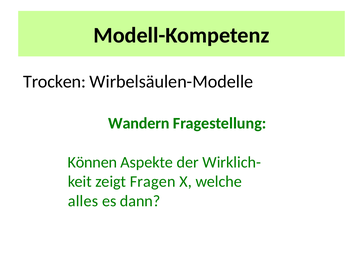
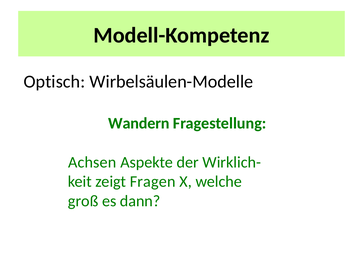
Trocken: Trocken -> Optisch (54, 81)
Können: Können -> Achsen (92, 162)
alles: alles -> groß (83, 200)
